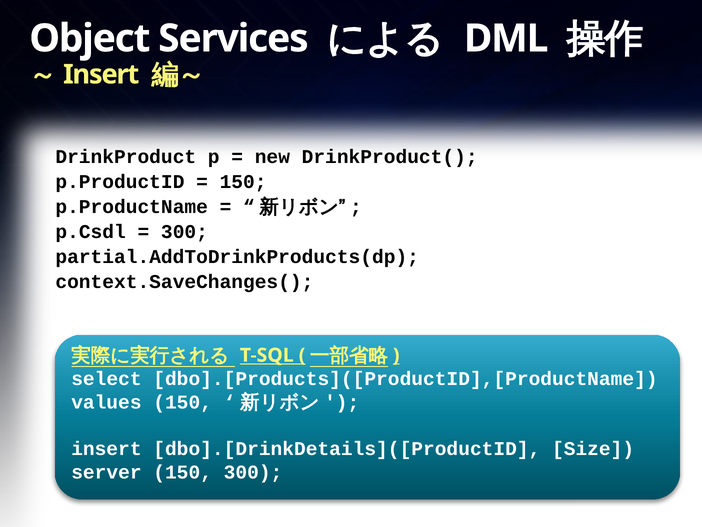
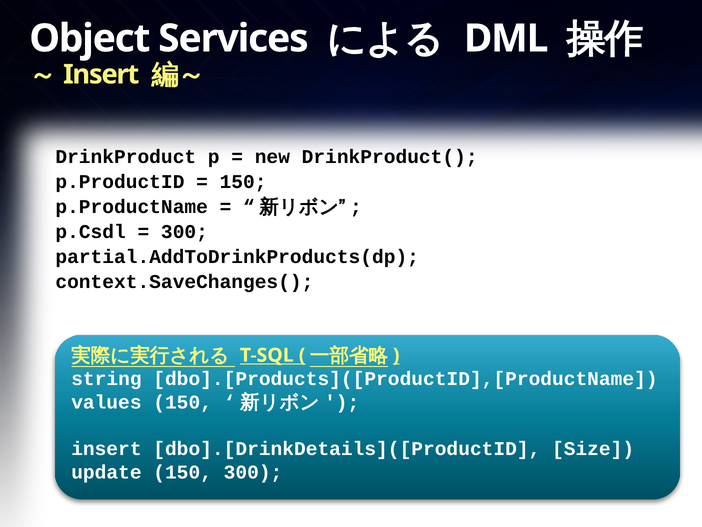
select: select -> string (106, 378)
server: server -> update (106, 472)
